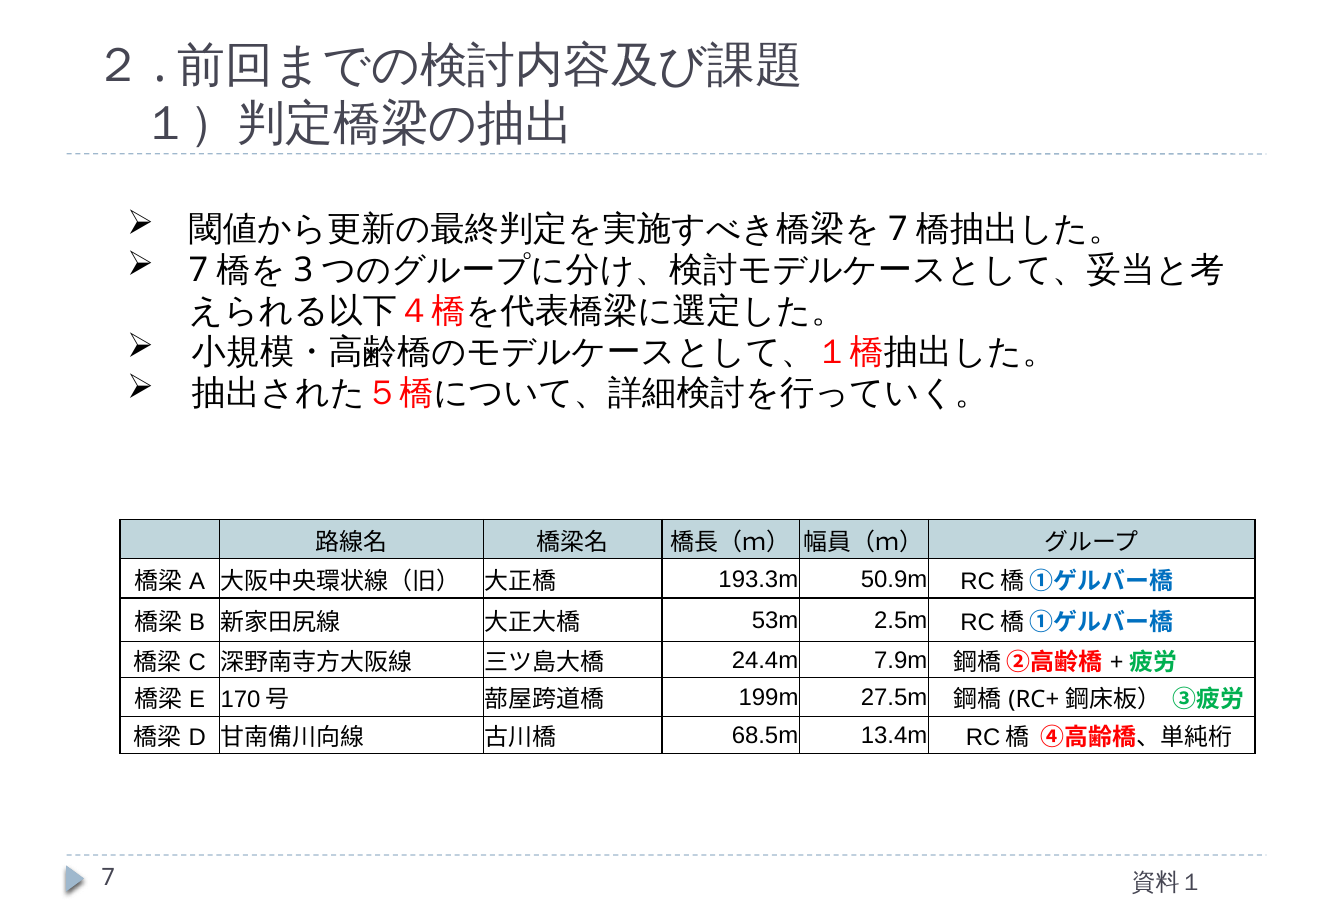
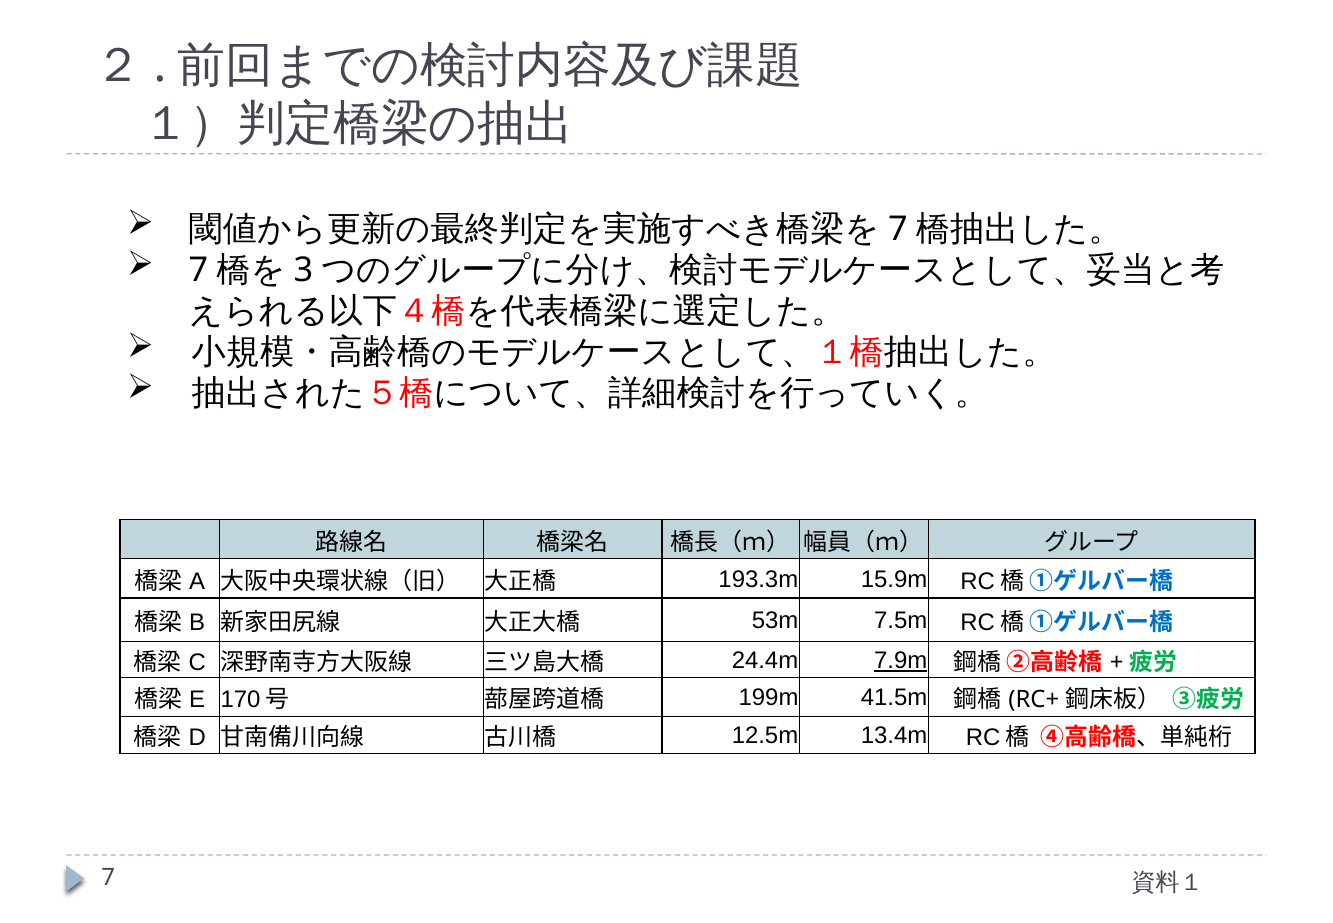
50.9m: 50.9m -> 15.9m (894, 579)
2.5m: 2.5m -> 7.5m (901, 621)
7.9m underline: none -> present (901, 660)
27.5m: 27.5m -> 41.5m (894, 698)
68.5m: 68.5m -> 12.5m (765, 736)
